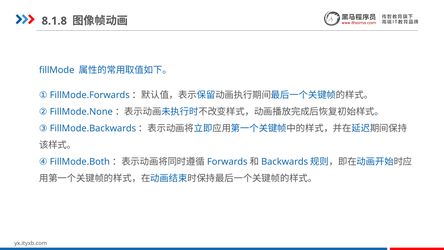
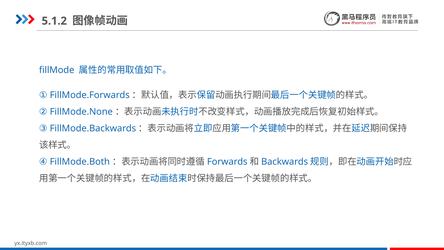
8.1.8: 8.1.8 -> 5.1.2 (54, 21)
